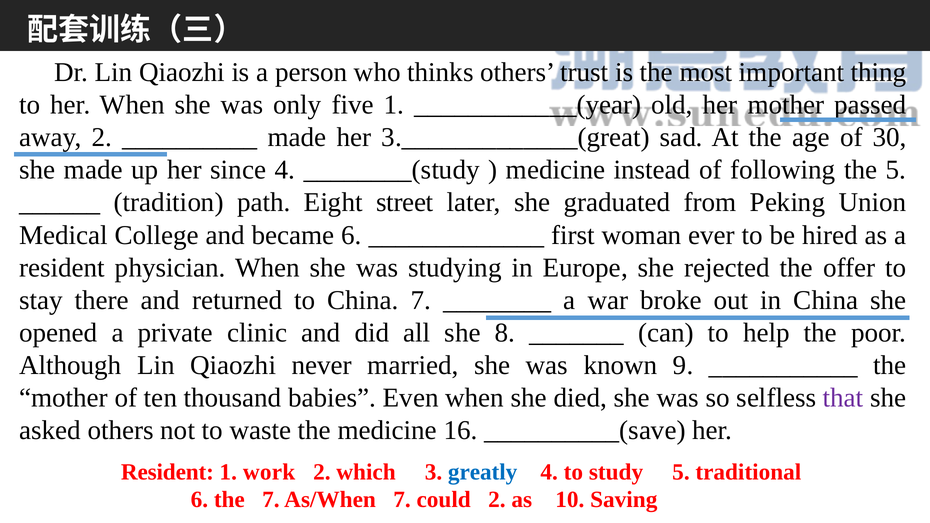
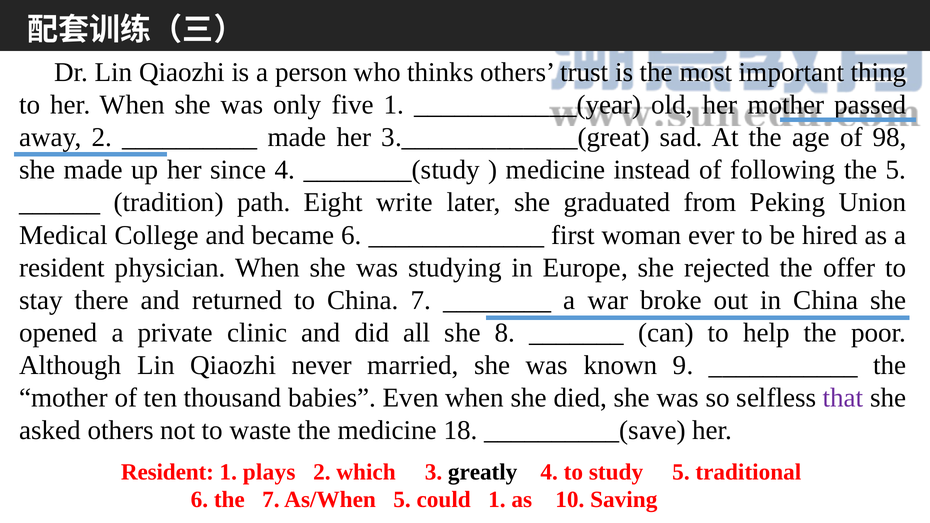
30: 30 -> 98 (890, 137)
street: street -> write (405, 203)
16: 16 -> 18 (461, 431)
work: work -> plays (269, 472)
greatly colour: blue -> black (483, 472)
As/When 7: 7 -> 5 (402, 500)
could 2: 2 -> 1 (497, 500)
